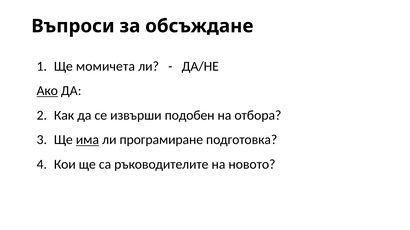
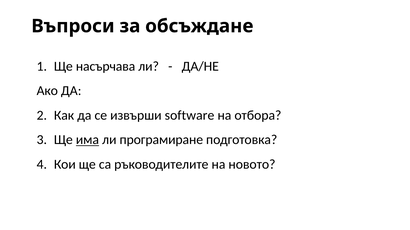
момичета: момичета -> насърчава (106, 66)
Ако underline: present -> none (47, 91)
подобен: подобен -> software (190, 116)
